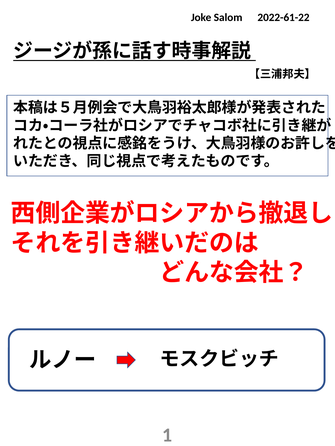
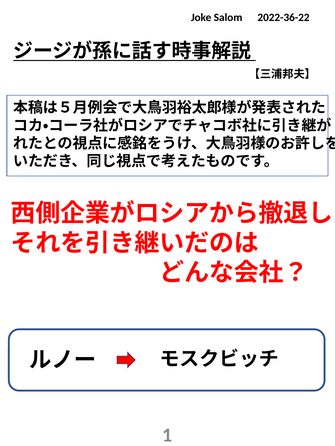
2022-61-22: 2022-61-22 -> 2022-36-22 (284, 18)
